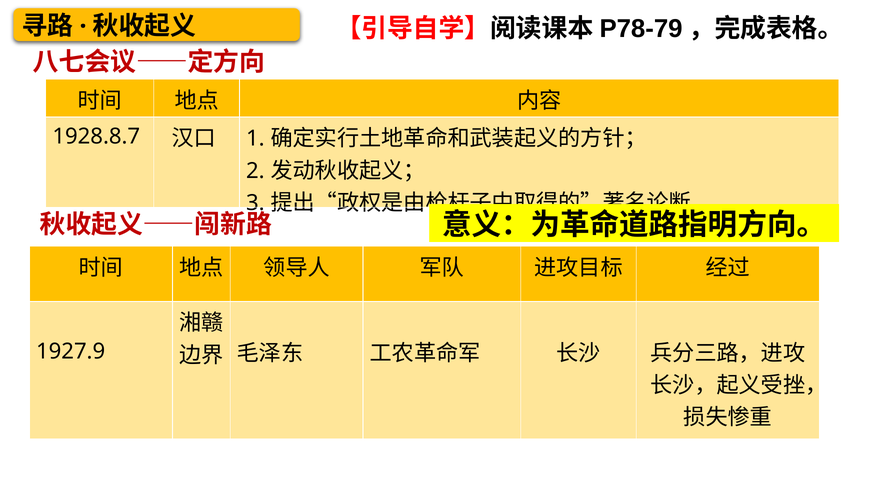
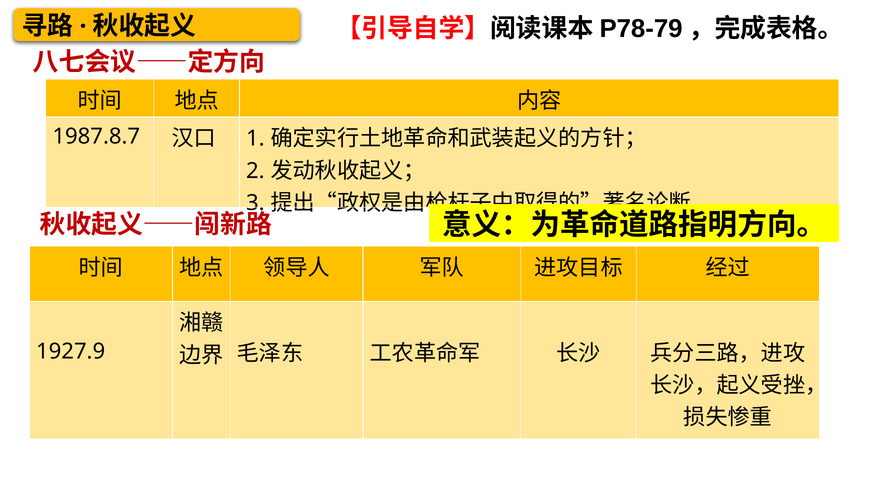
1928.8.7: 1928.8.7 -> 1987.8.7 (96, 137)
